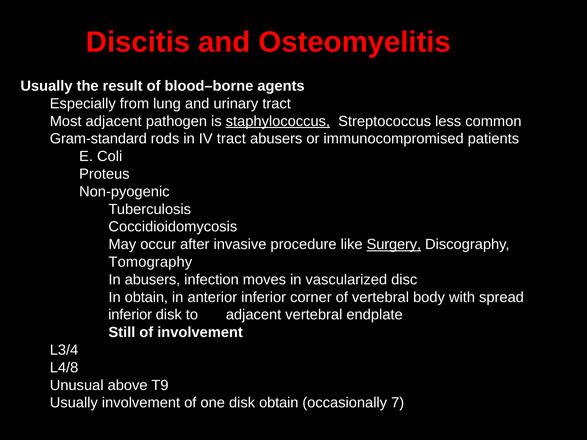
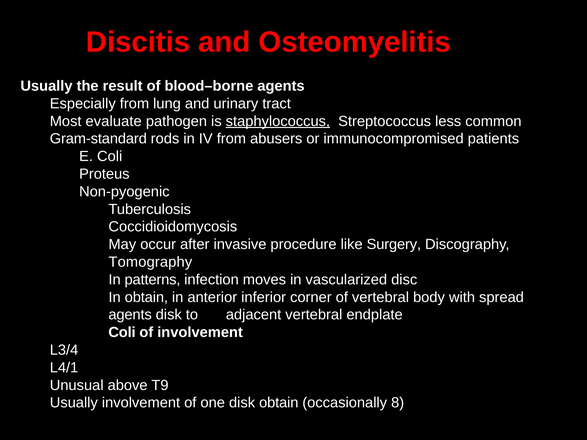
Most adjacent: adjacent -> evaluate (114, 121)
IV tract: tract -> from (231, 139)
Surgery underline: present -> none (394, 245)
In abusers: abusers -> patterns (153, 280)
inferior: inferior -> agents (130, 315)
Still: Still -> Coli (122, 333)
L4/8: L4/8 -> L4/1 (64, 368)
7: 7 -> 8 (398, 403)
